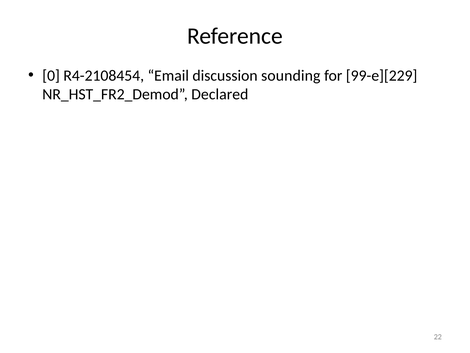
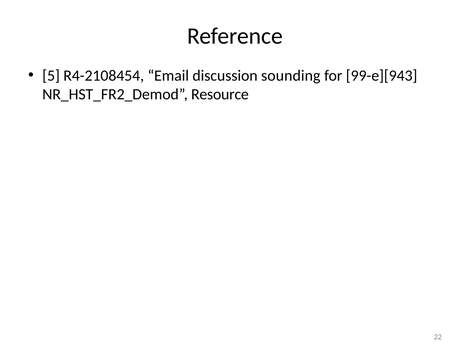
0: 0 -> 5 (51, 76)
99-e][229: 99-e][229 -> 99-e][943 (382, 76)
Declared: Declared -> Resource (220, 94)
